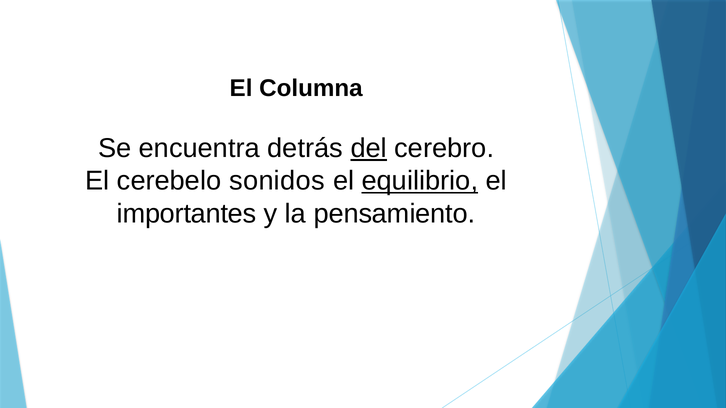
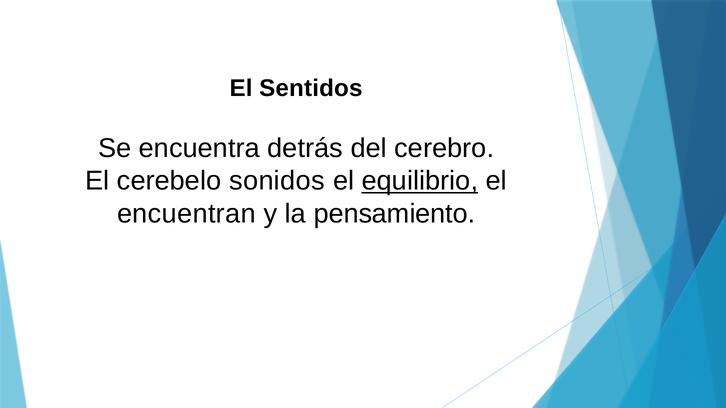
Columna: Columna -> Sentidos (311, 88)
del underline: present -> none (369, 148)
importantes: importantes -> encuentran (186, 214)
